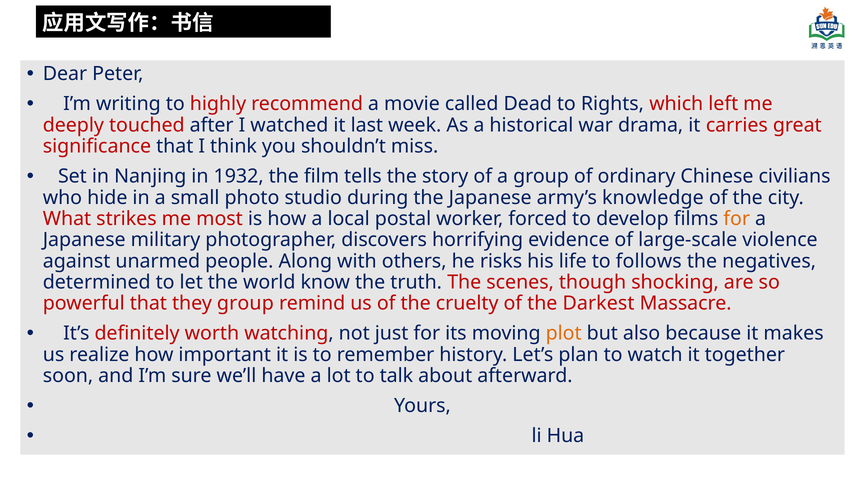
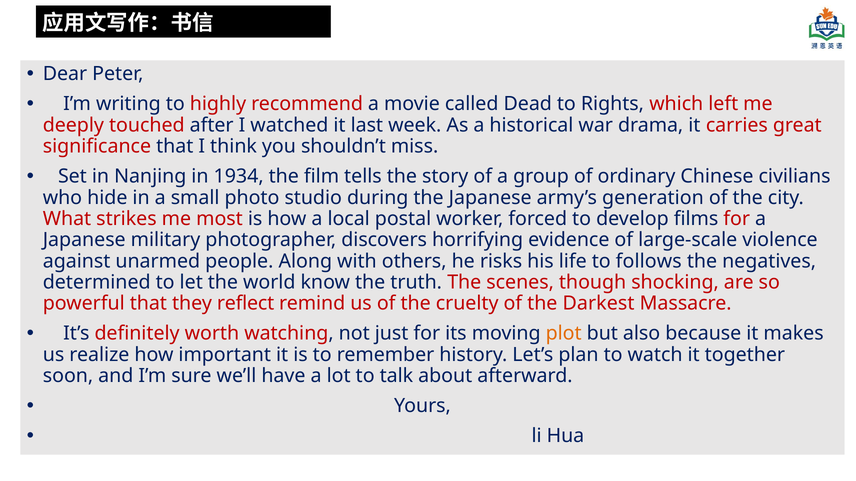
1932: 1932 -> 1934 (239, 177)
knowledge: knowledge -> generation (653, 198)
for colour: orange -> red (737, 219)
they group: group -> reflect (246, 304)
